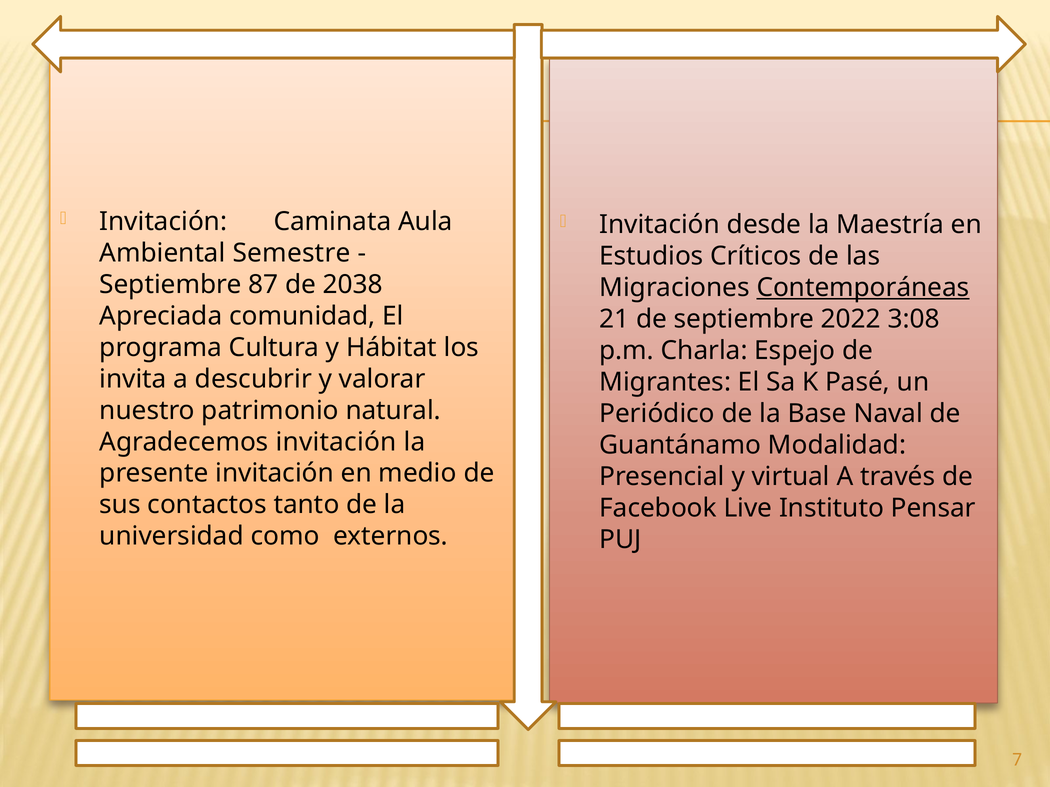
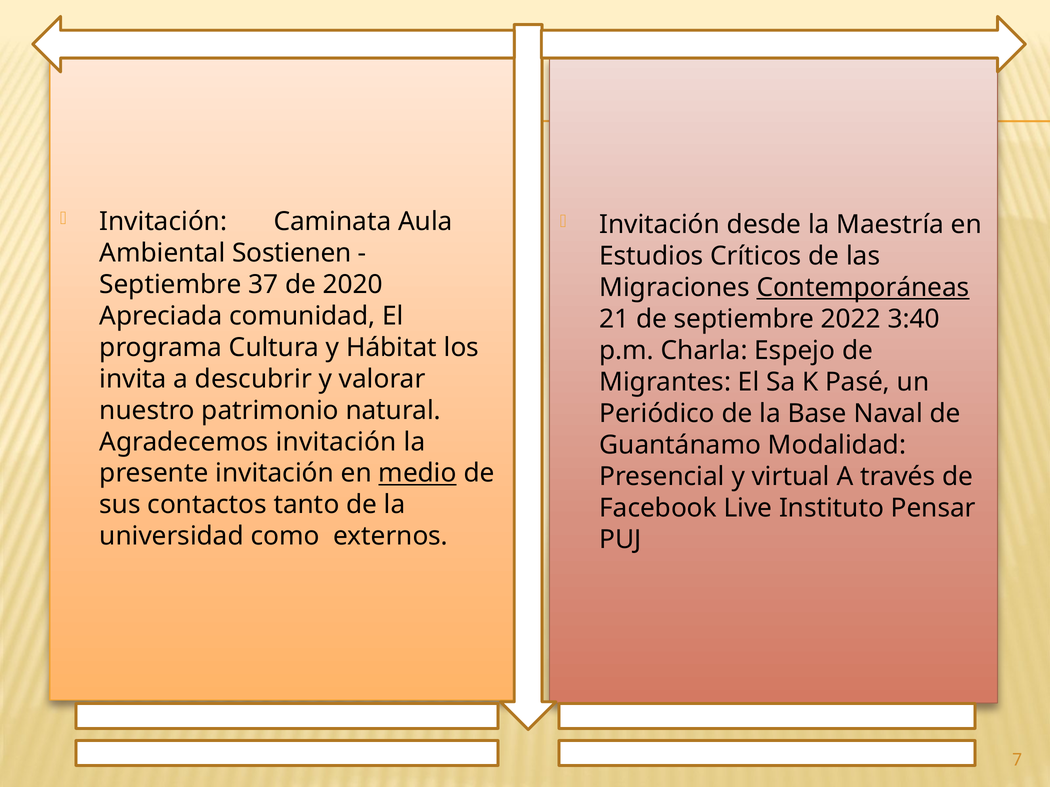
Semestre: Semestre -> Sostienen (292, 253)
87: 87 -> 37 (263, 285)
2038: 2038 -> 2020 (353, 285)
3:08: 3:08 -> 3:40 (914, 319)
medio underline: none -> present (418, 474)
